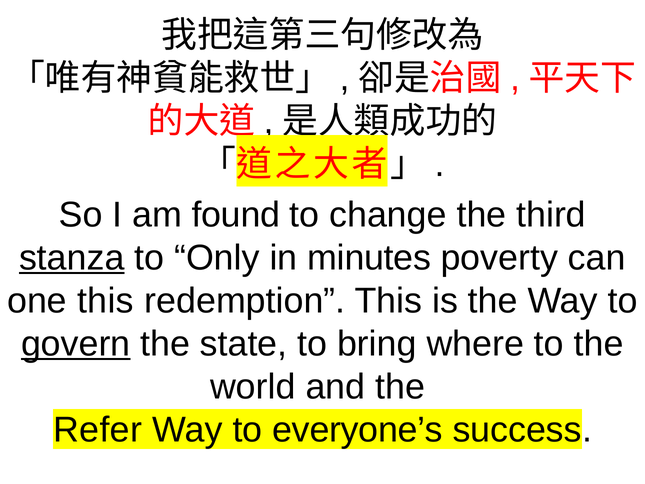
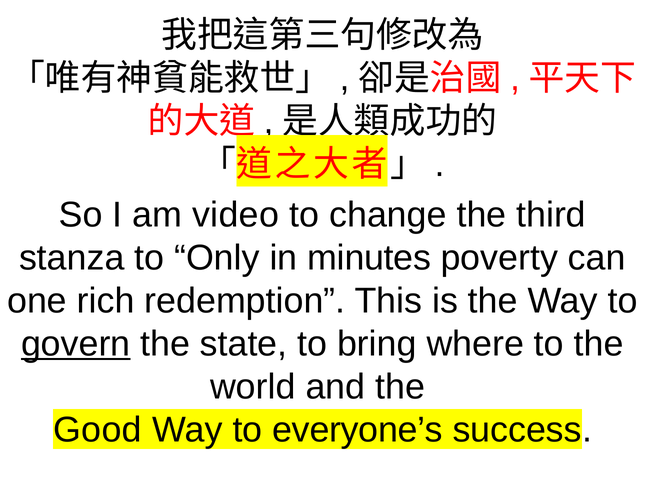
found: found -> video (236, 215)
stanza underline: present -> none (72, 258)
one this: this -> rich (106, 301)
Refer: Refer -> Good (98, 430)
